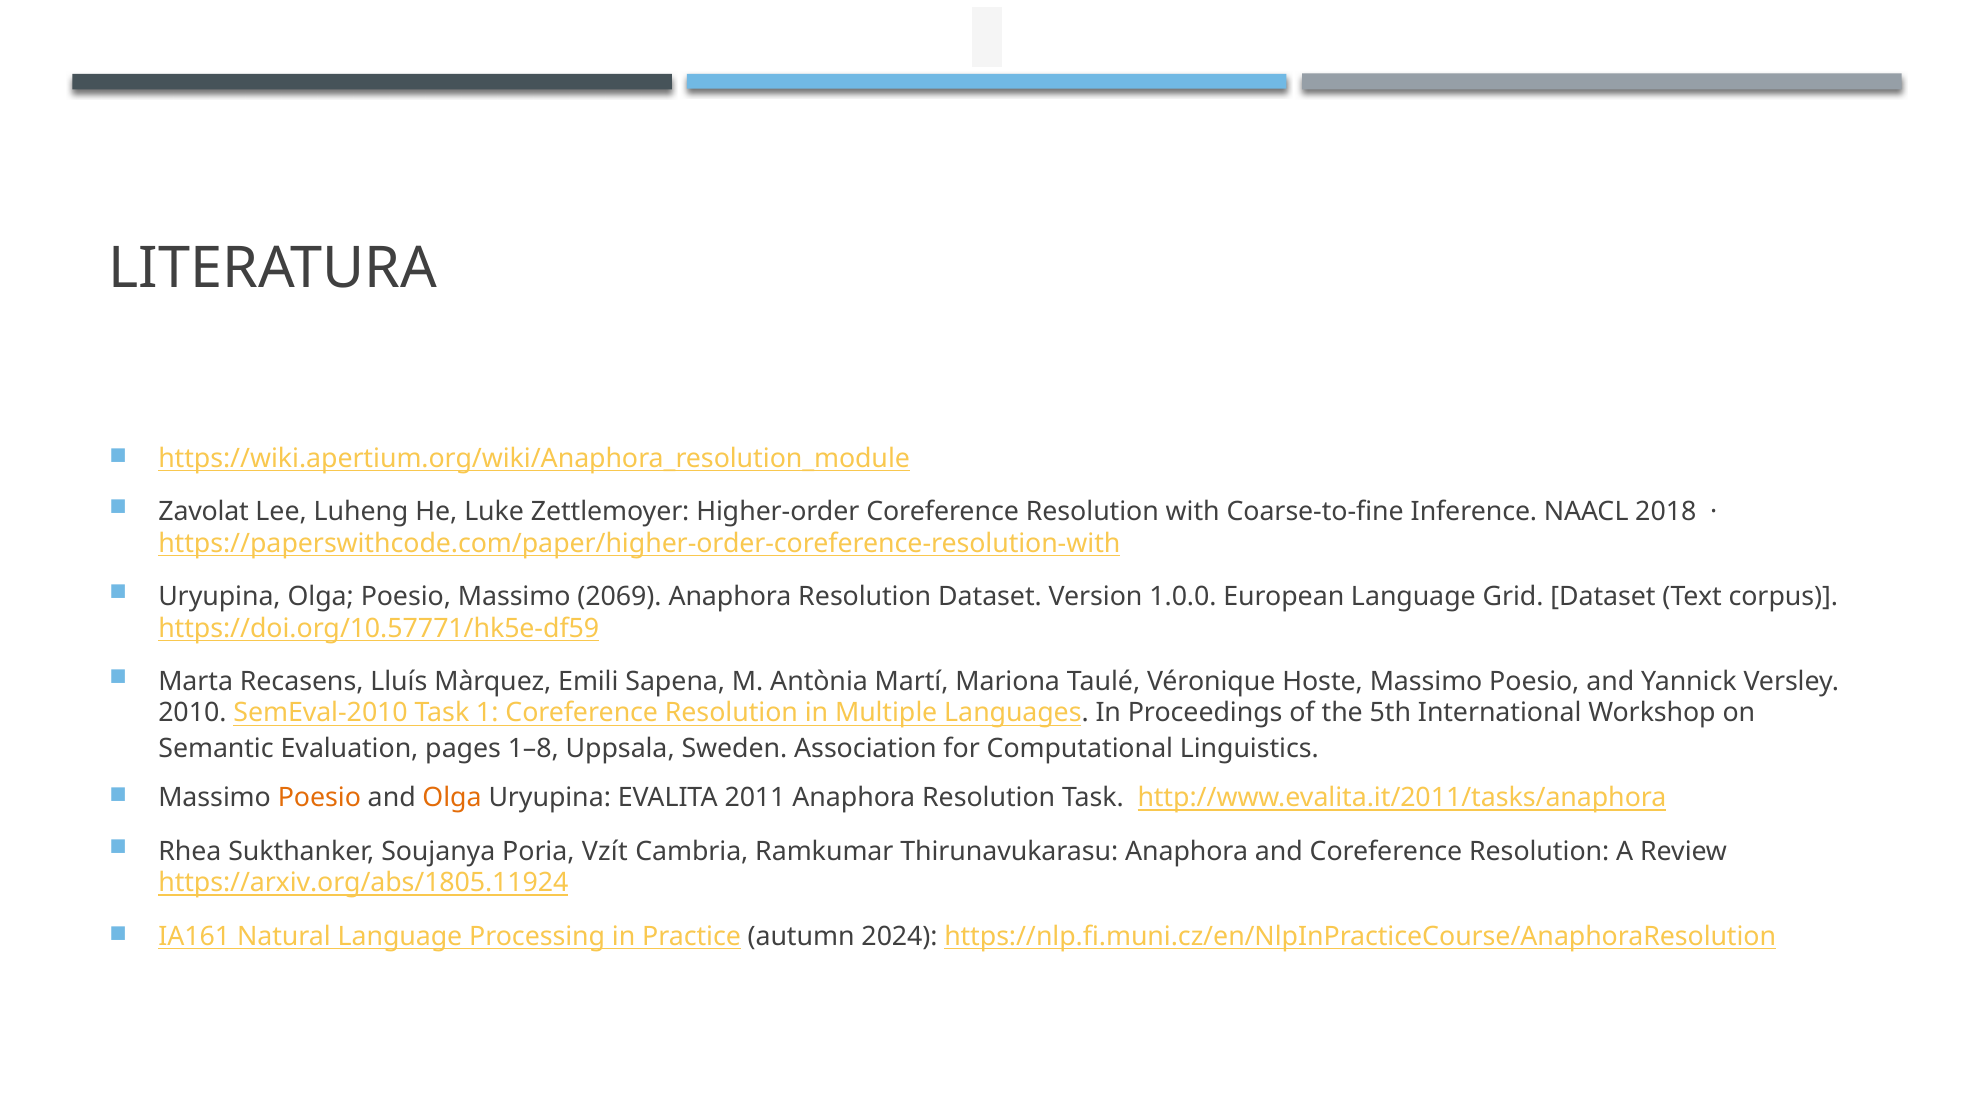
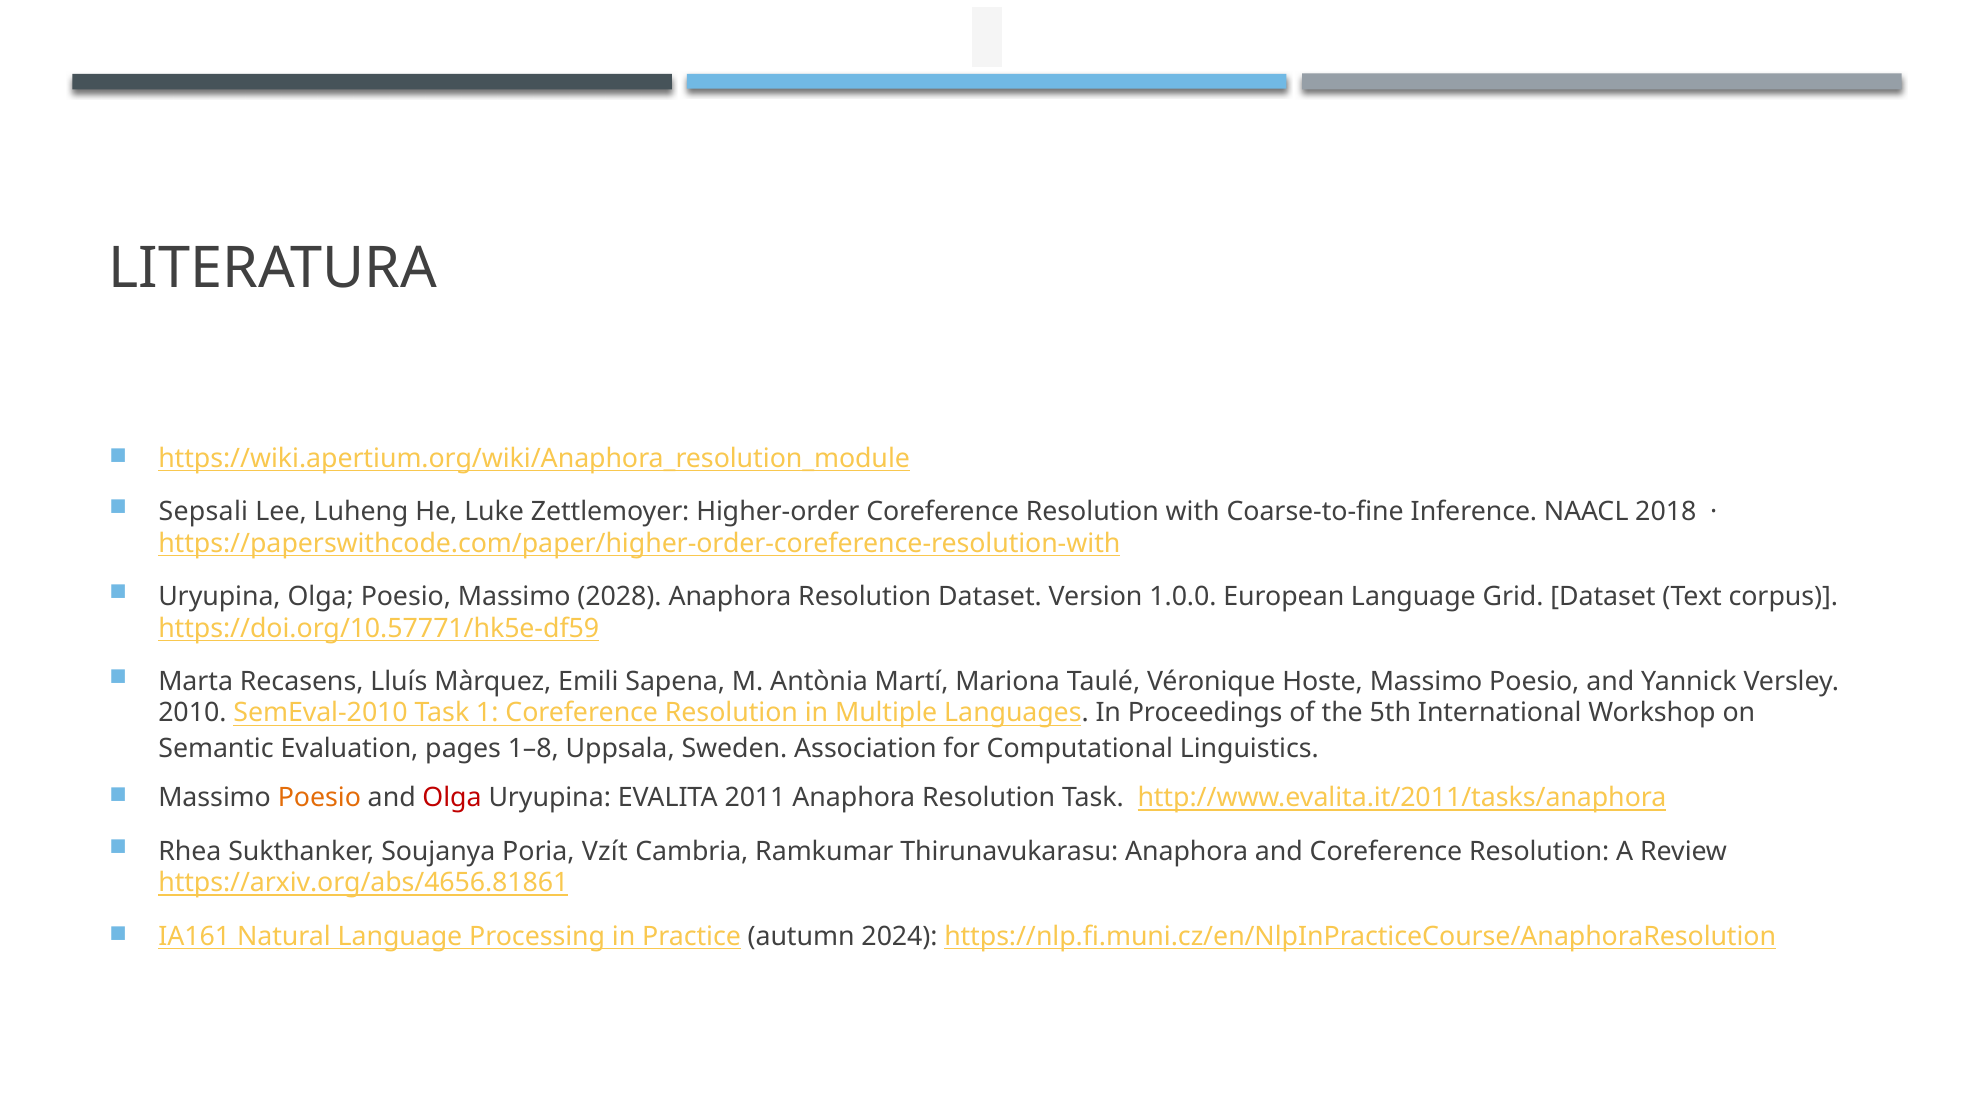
Zavolat: Zavolat -> Sepsali (203, 512)
2069: 2069 -> 2028 (620, 597)
Olga colour: orange -> red (452, 798)
https://arxiv.org/abs/1805.11924: https://arxiv.org/abs/1805.11924 -> https://arxiv.org/abs/4656.81861 (363, 883)
